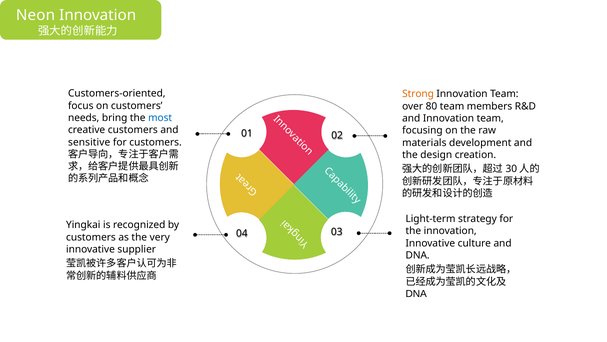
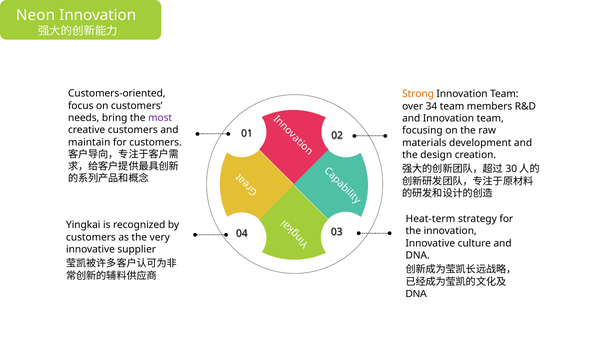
80: 80 -> 34 (431, 106)
most colour: blue -> purple (160, 118)
sensitive: sensitive -> maintain (89, 142)
Light-term: Light-term -> Heat-term (430, 219)
